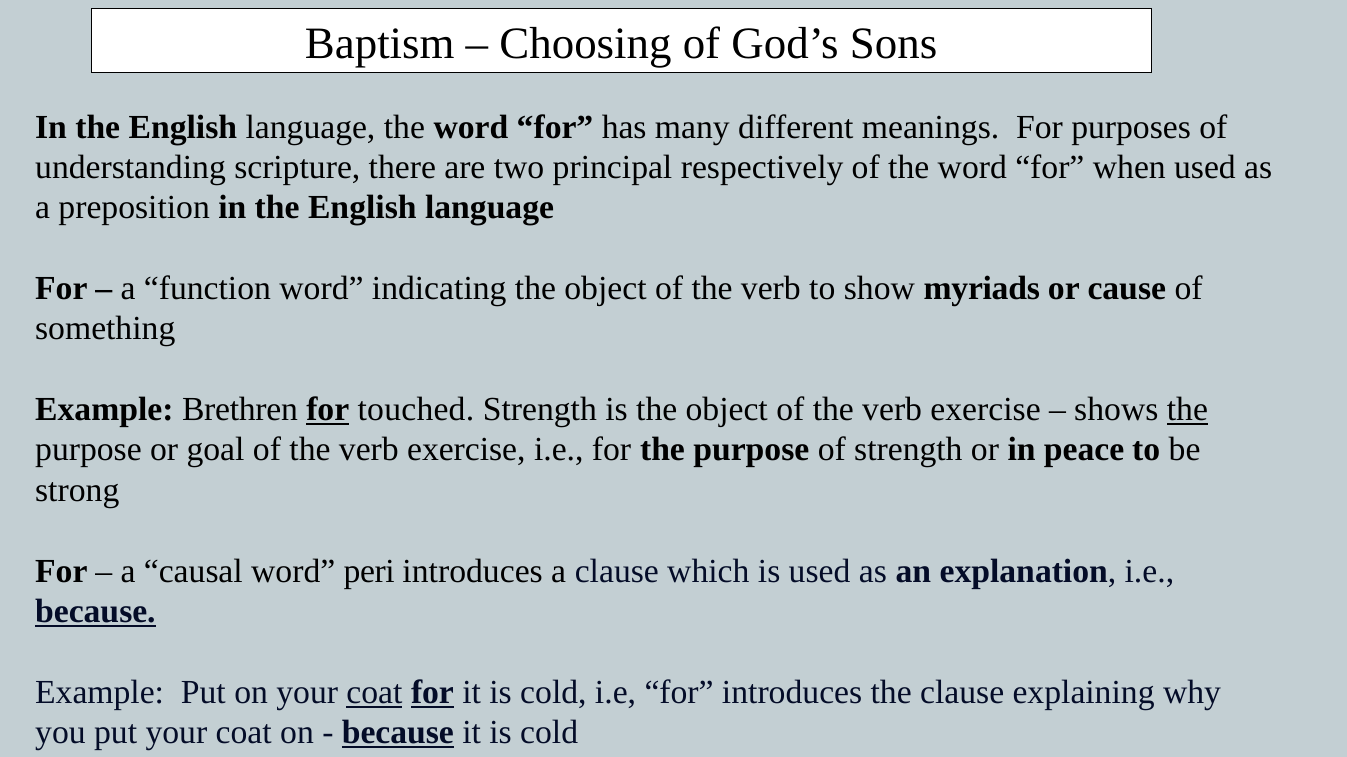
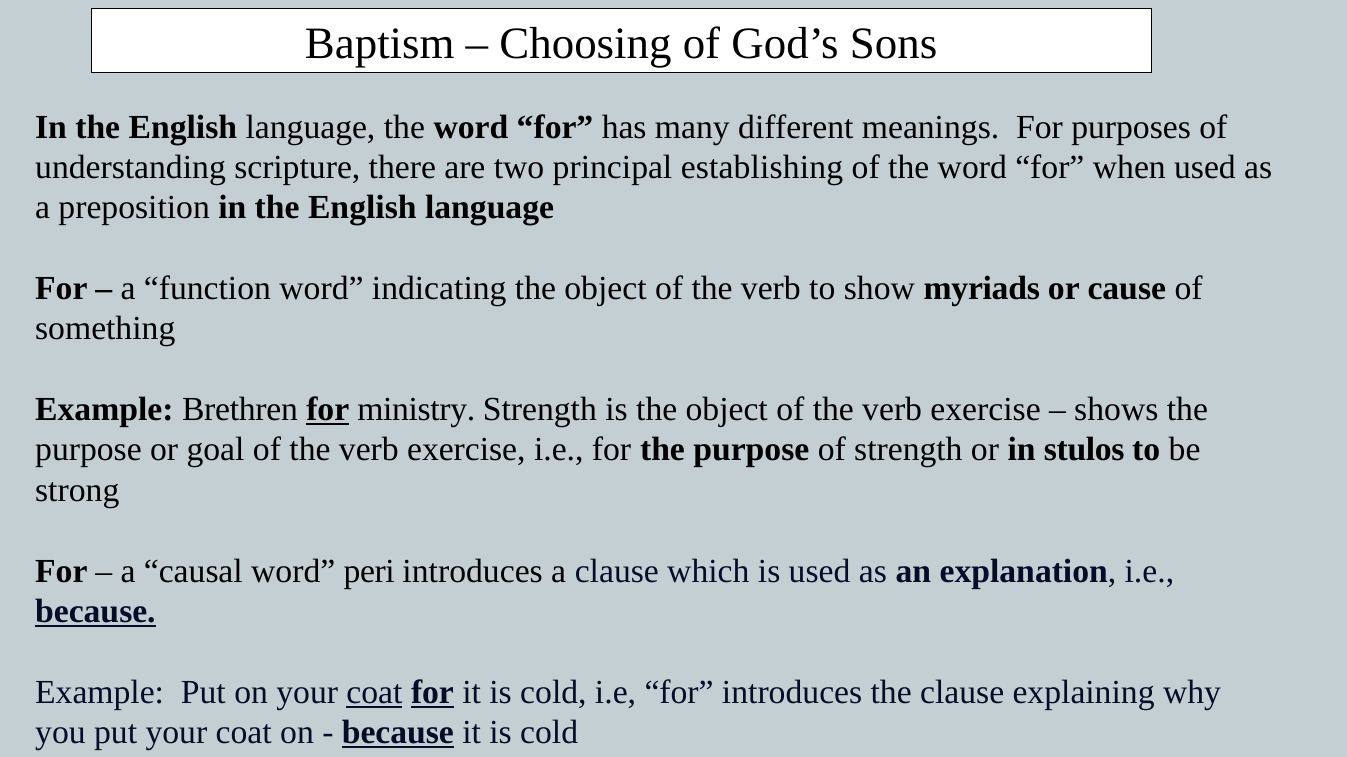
respectively: respectively -> establishing (762, 167)
touched: touched -> ministry (416, 410)
the underline: present -> none (1187, 410)
peace: peace -> stulos (1084, 450)
